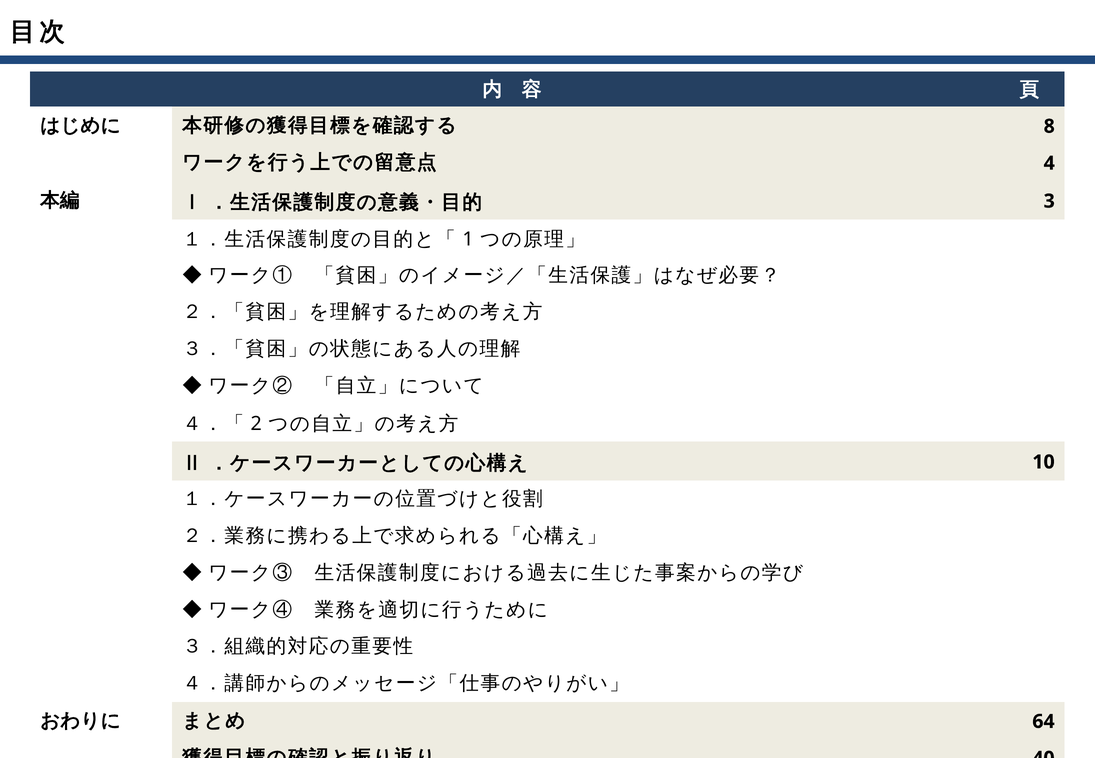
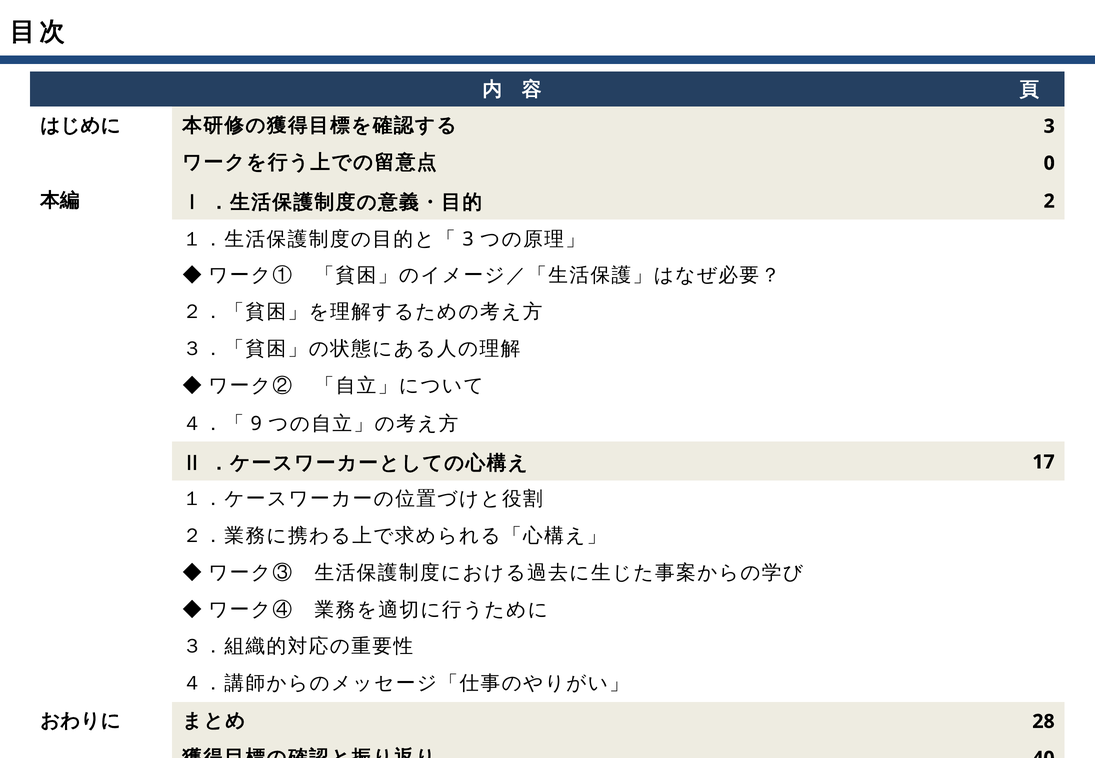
8: 8 -> 3 (1049, 126)
4: 4 -> 0 (1049, 163)
3: 3 -> 2 (1049, 201)
1: 1 -> 3 (468, 239)
2: 2 -> 9 (256, 424)
10: 10 -> 17 (1043, 462)
64: 64 -> 28 (1043, 722)
